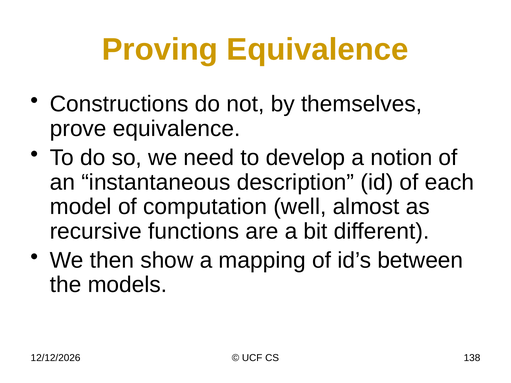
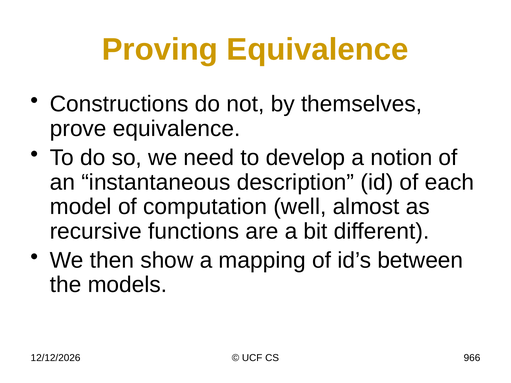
138: 138 -> 966 (472, 358)
